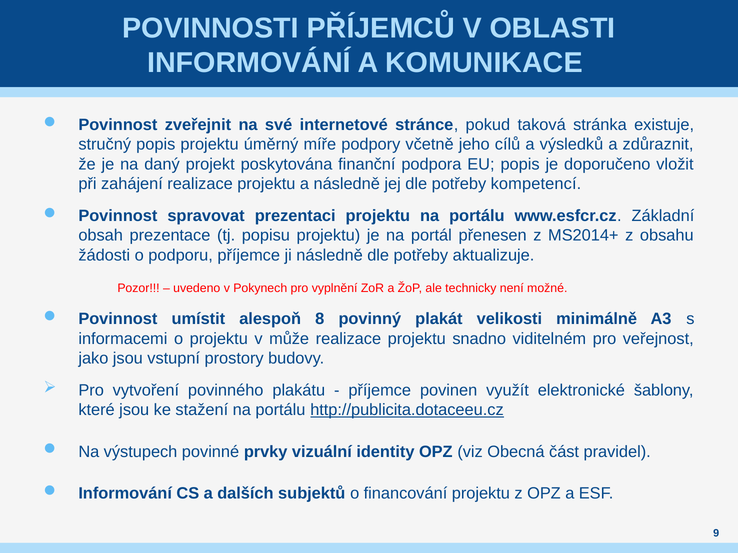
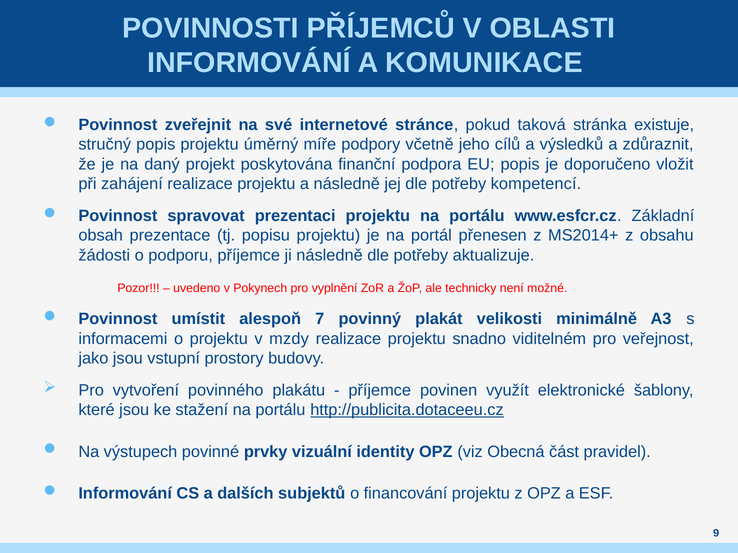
8: 8 -> 7 (320, 319)
může: může -> mzdy (289, 339)
